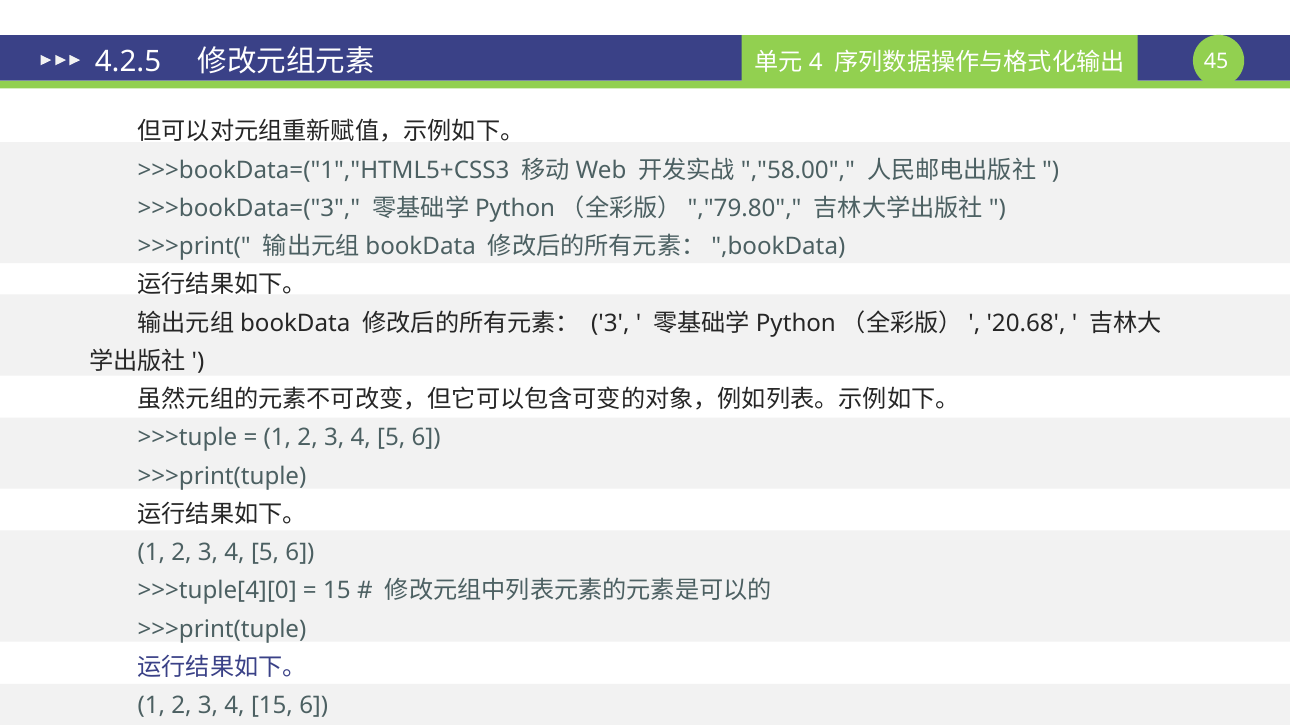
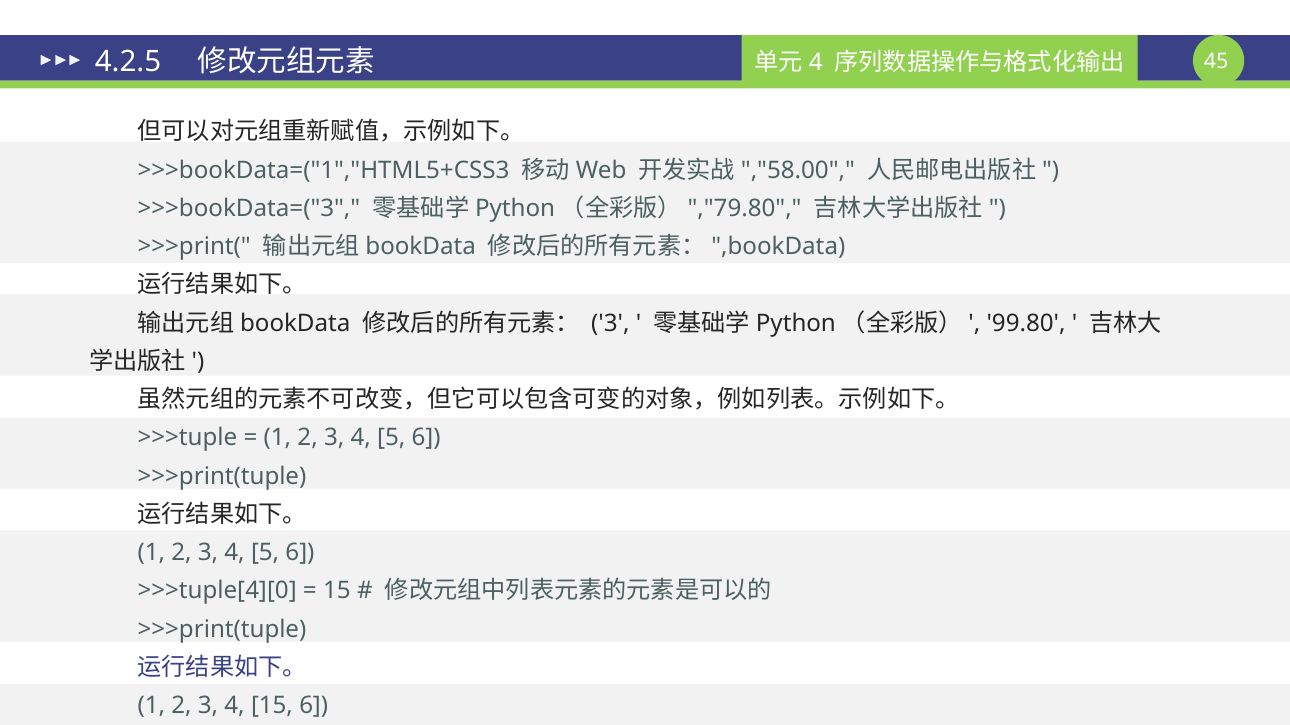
20.68: 20.68 -> 99.80 (1026, 323)
